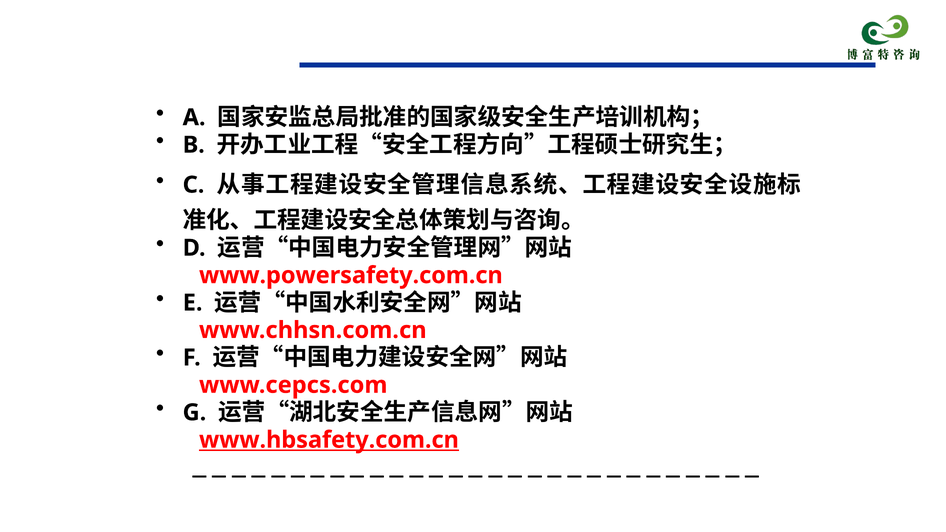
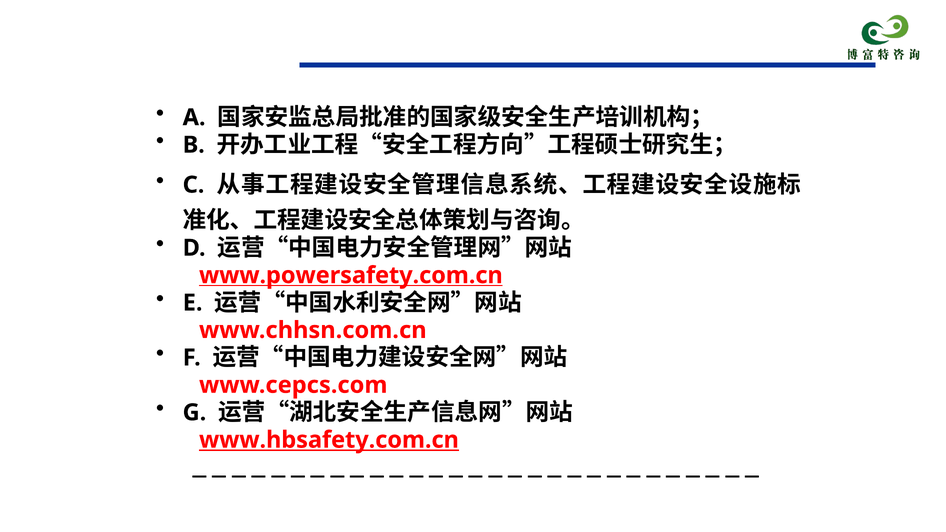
www.powersafety.com.cn underline: none -> present (351, 275)
